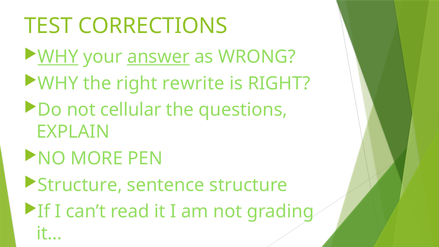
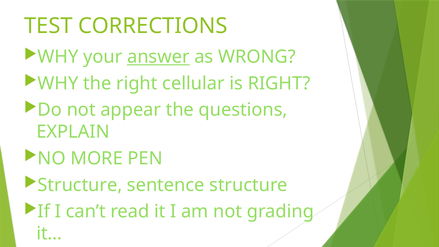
WHY underline: present -> none (58, 57)
rewrite: rewrite -> cellular (193, 83)
cellular: cellular -> appear (131, 110)
